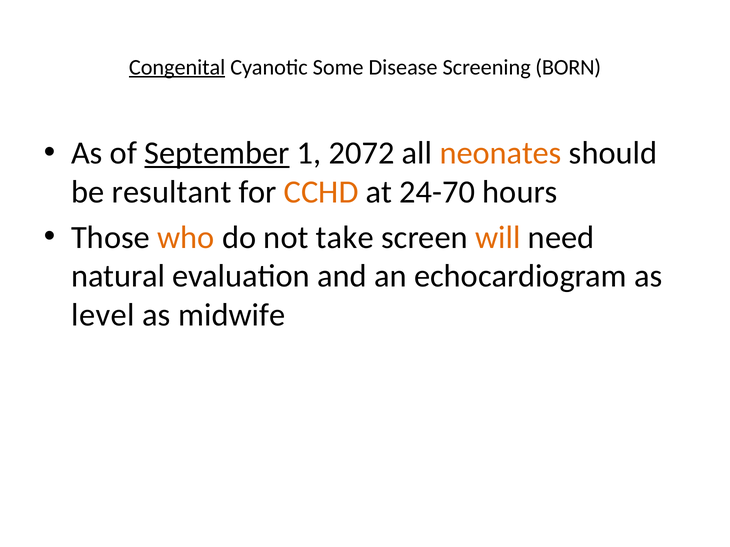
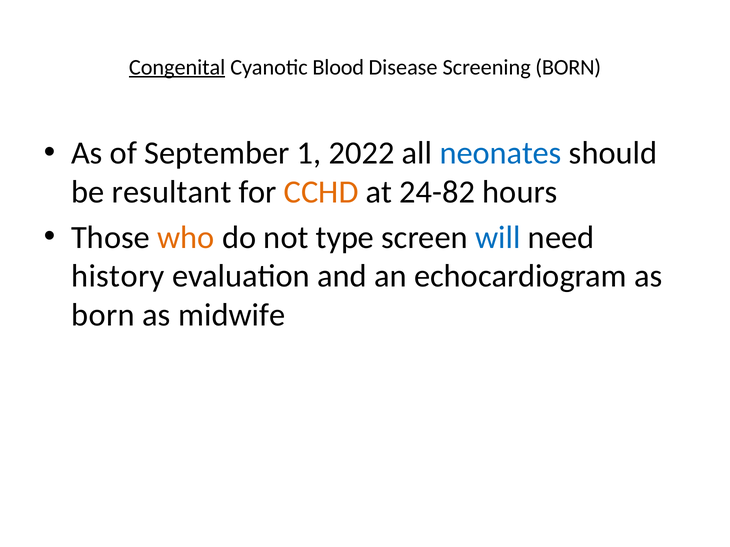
Some: Some -> Blood (338, 67)
September underline: present -> none (217, 153)
2072: 2072 -> 2022 (362, 153)
neonates colour: orange -> blue (501, 153)
24-70: 24-70 -> 24-82 (437, 192)
take: take -> type (345, 238)
will colour: orange -> blue (498, 238)
natural: natural -> history (118, 276)
level: level -> born (103, 315)
